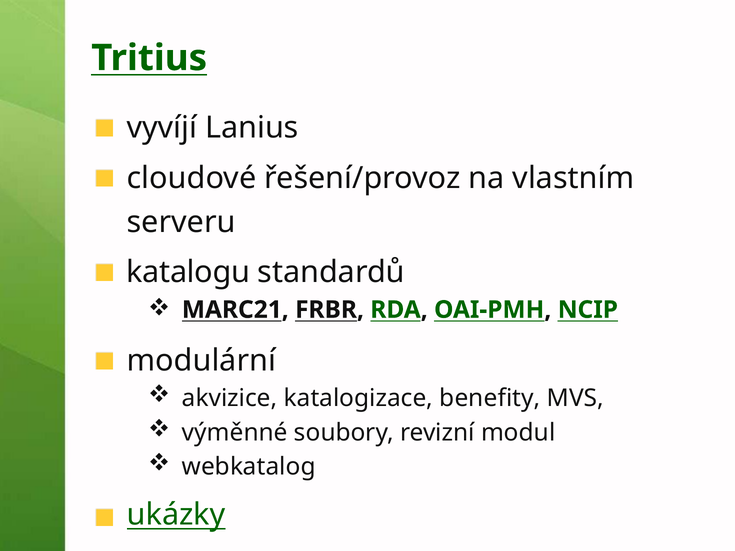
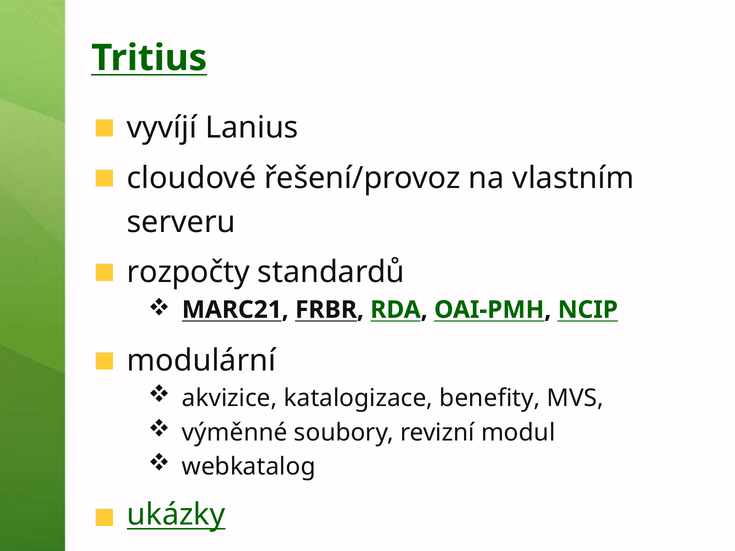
katalogu: katalogu -> rozpočty (188, 272)
